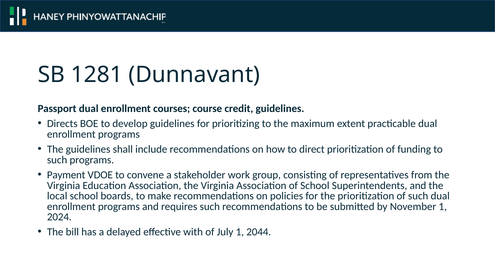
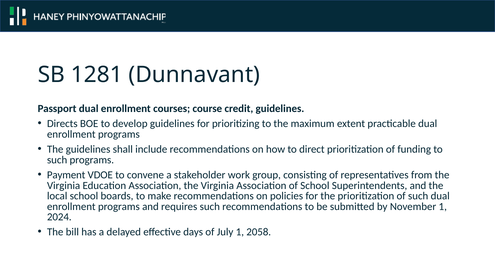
with: with -> days (193, 232)
2044: 2044 -> 2058 (259, 232)
